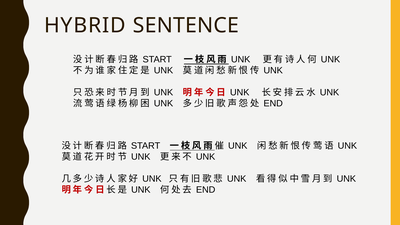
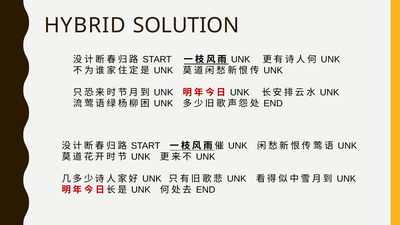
SENTENCE: SENTENCE -> SOLUTION (186, 25)
